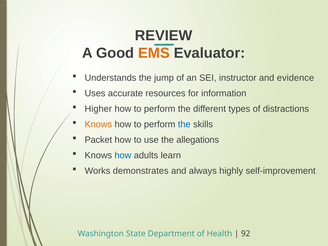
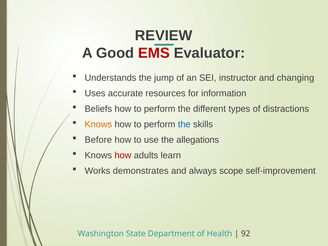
EMS colour: orange -> red (154, 53)
evidence: evidence -> changing (295, 78)
Higher: Higher -> Beliefs (98, 109)
Packet: Packet -> Before (98, 140)
how colour: blue -> red (123, 155)
highly: highly -> scope (231, 171)
